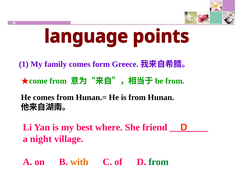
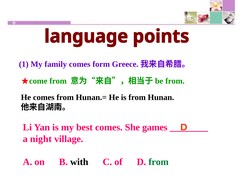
best where: where -> comes (109, 127)
friend: friend -> games (155, 127)
with colour: orange -> black (79, 162)
